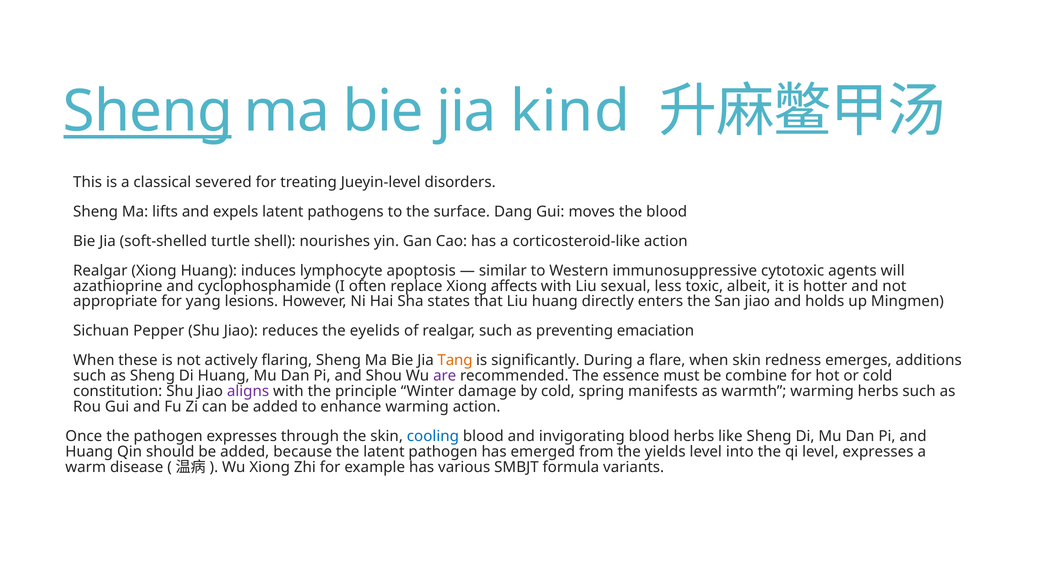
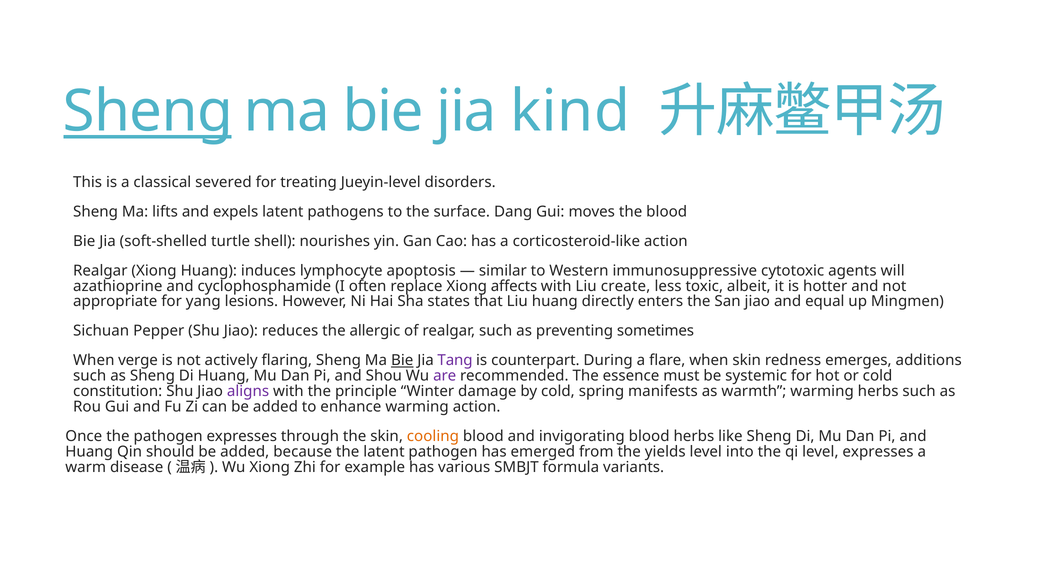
sexual: sexual -> create (626, 286)
holds: holds -> equal (825, 302)
eyelids: eyelids -> allergic (375, 331)
emaciation: emaciation -> sometimes (655, 331)
these: these -> verge (138, 361)
Bie underline: none -> present (402, 361)
Tang colour: orange -> purple (455, 361)
significantly: significantly -> counterpart (535, 361)
combine: combine -> systemic (756, 376)
cooling colour: blue -> orange (433, 436)
